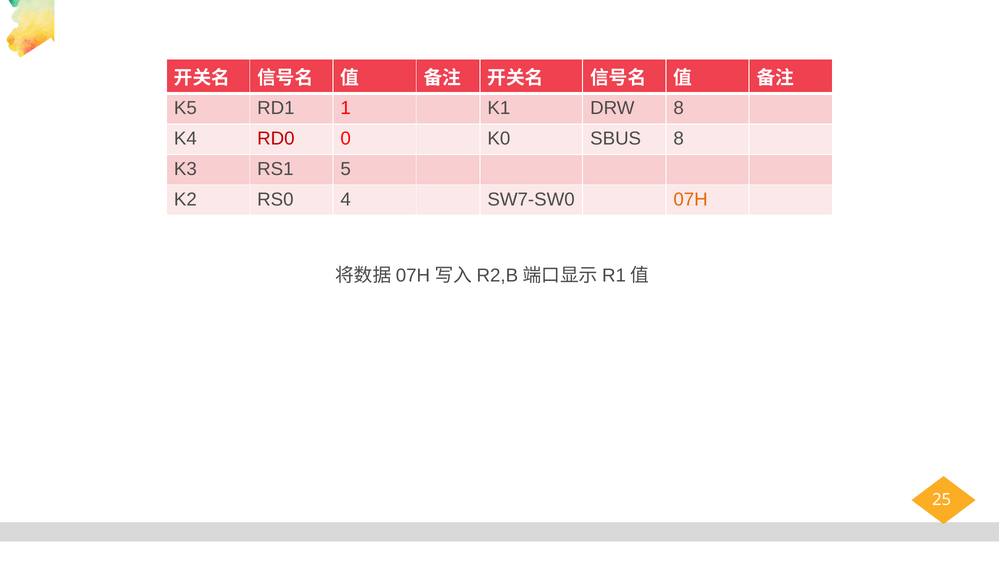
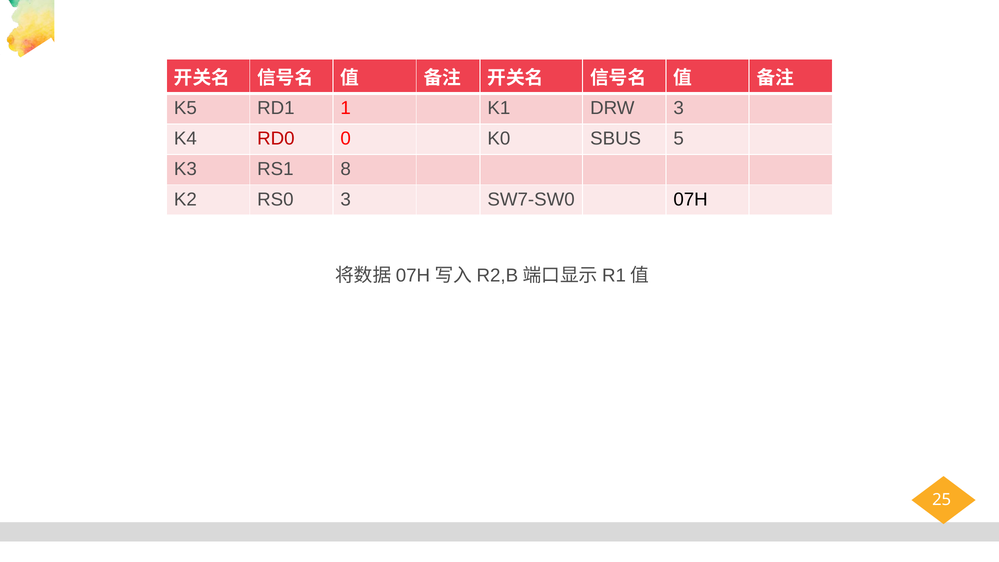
DRW 8: 8 -> 3 (679, 108)
SBUS 8: 8 -> 5 (679, 139)
5: 5 -> 8 (346, 169)
RS0 4: 4 -> 3 (346, 199)
07H colour: orange -> black (691, 199)
